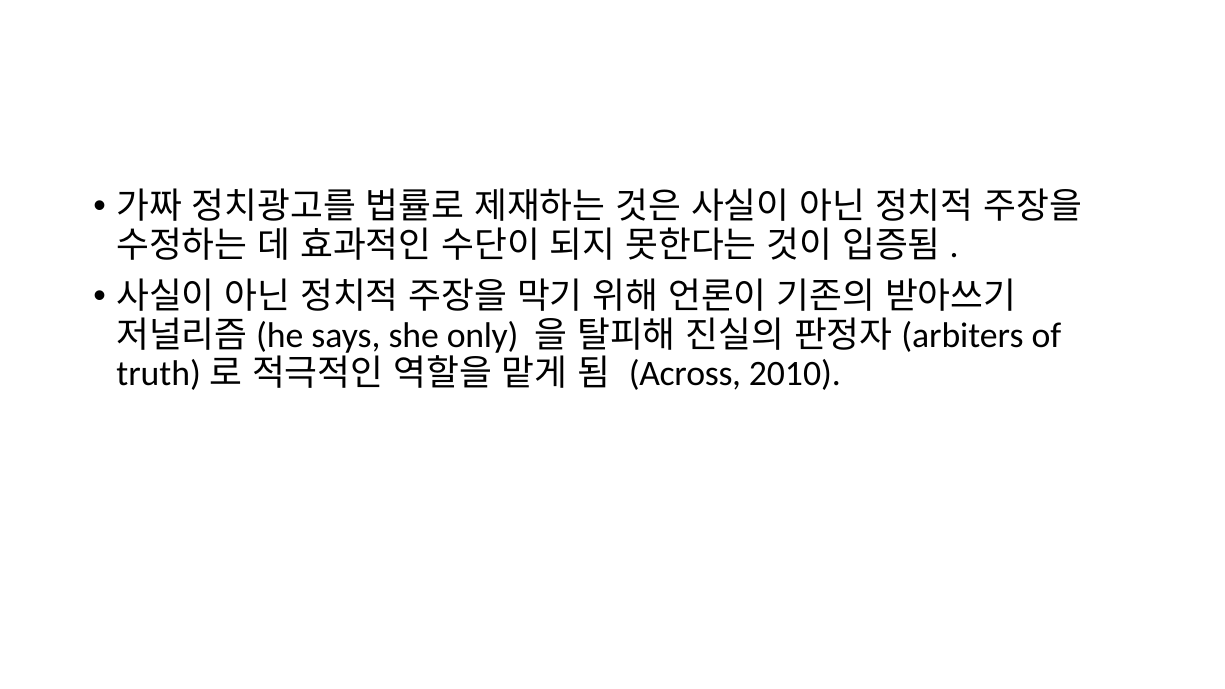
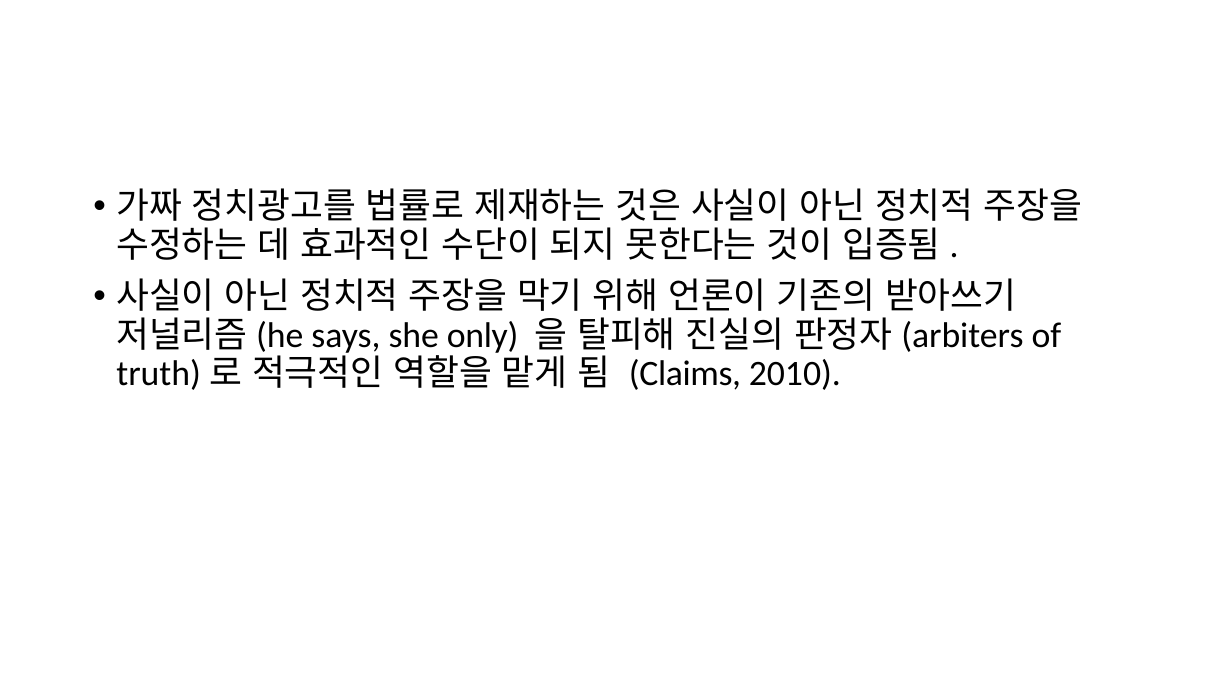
Across: Across -> Claims (685, 374)
